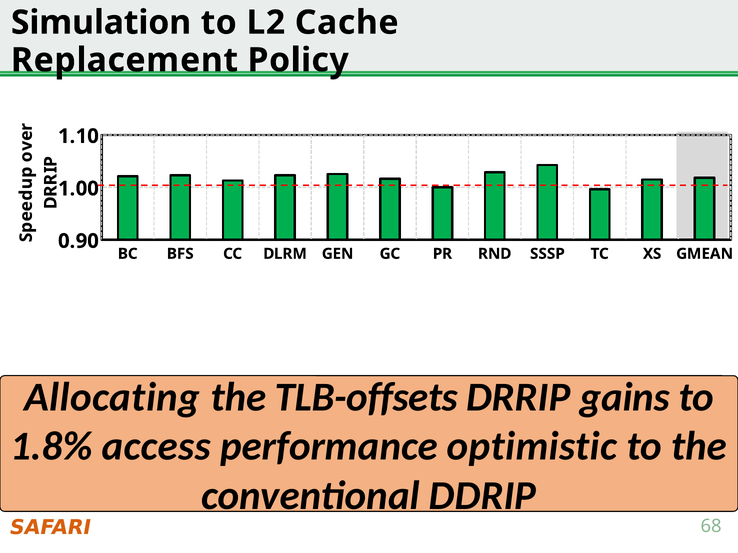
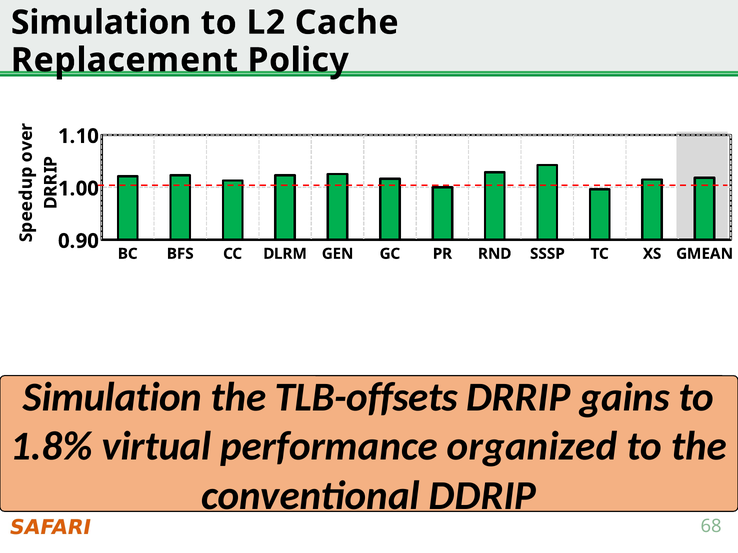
Allocating: Allocating -> Simulation (112, 398)
access: access -> virtual (156, 447)
optimistic: optimistic -> organized (532, 447)
